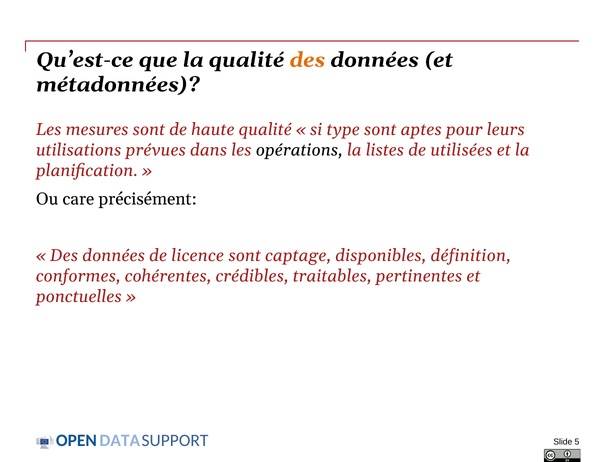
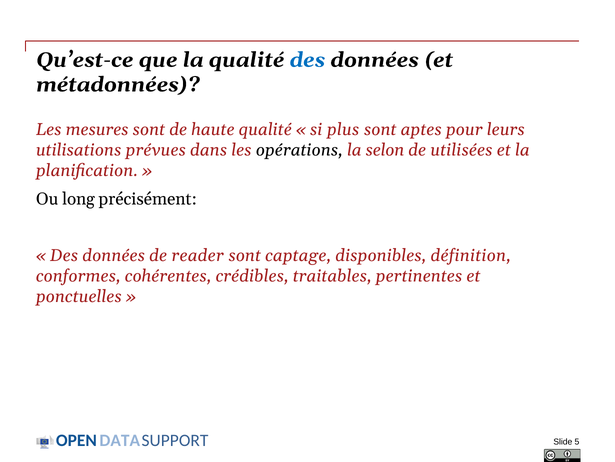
des colour: orange -> blue (307, 60)
type: type -> plus (343, 129)
listes: listes -> selon (385, 150)
care: care -> long (79, 199)
licence: licence -> reader (198, 255)
